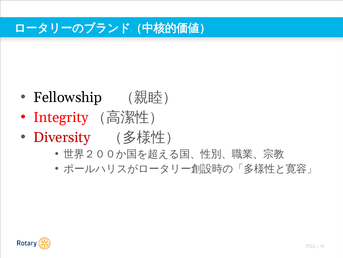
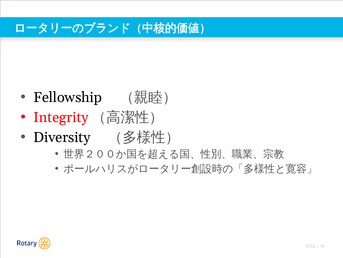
Diversity colour: red -> black (62, 137)
